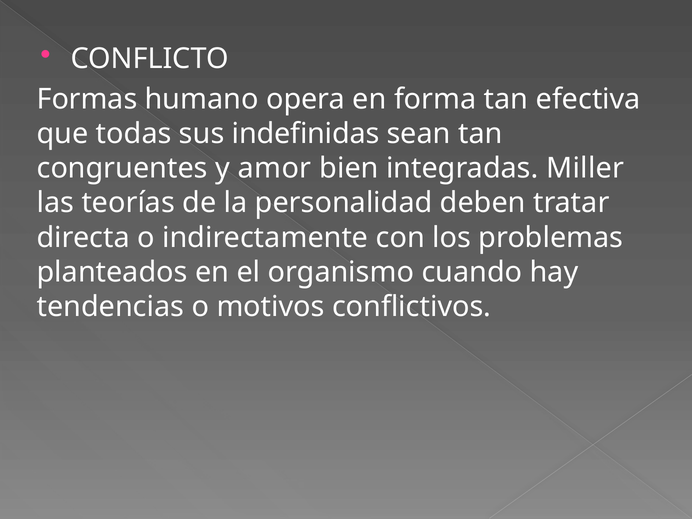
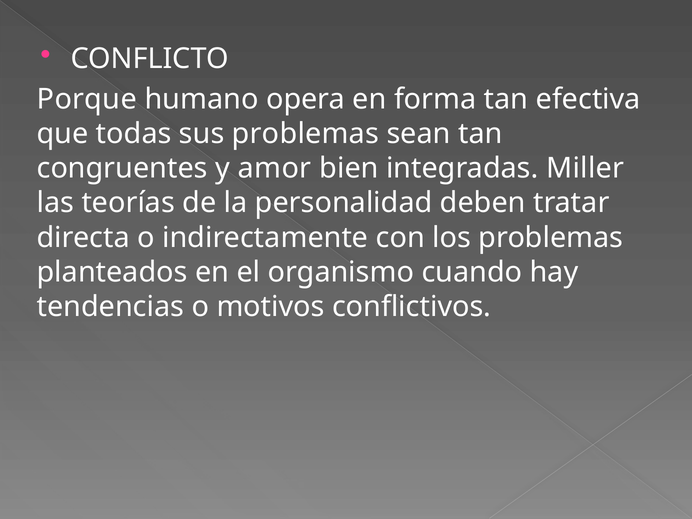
Formas: Formas -> Porque (87, 99)
sus indefinidas: indefinidas -> problemas (305, 134)
